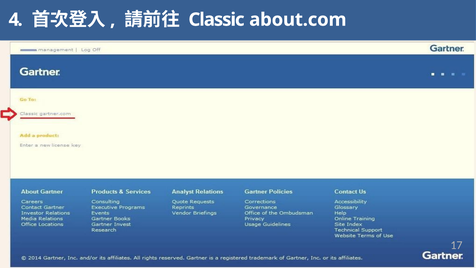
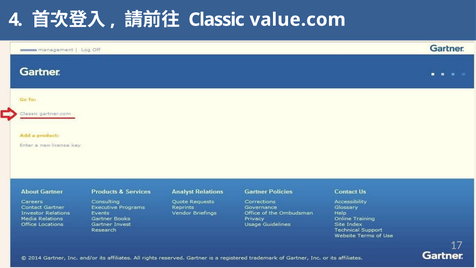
about.com: about.com -> value.com (298, 20)
